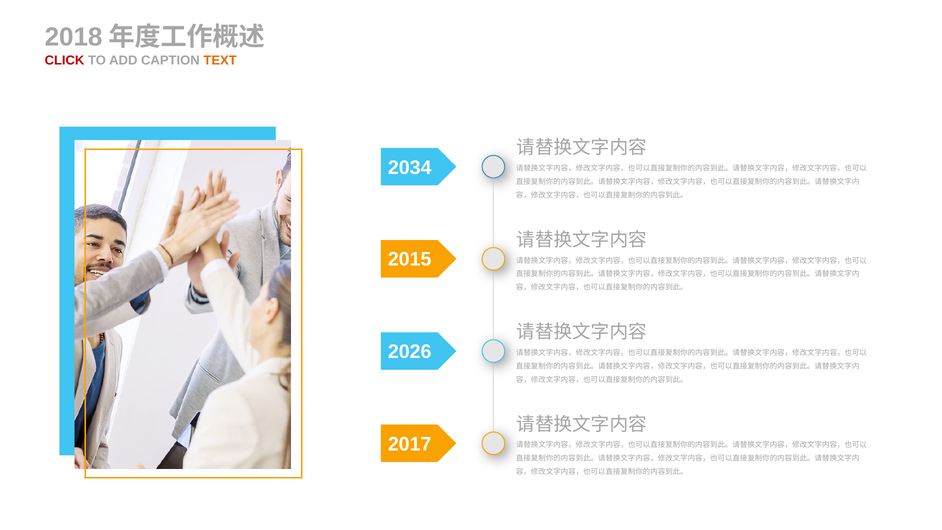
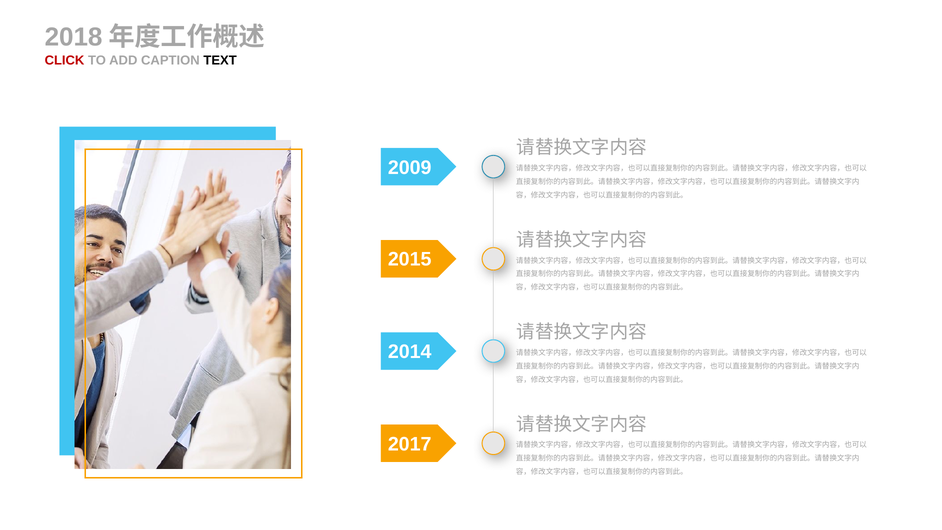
TEXT colour: orange -> black (220, 60)
2034: 2034 -> 2009 (410, 168)
2026: 2026 -> 2014 (410, 352)
